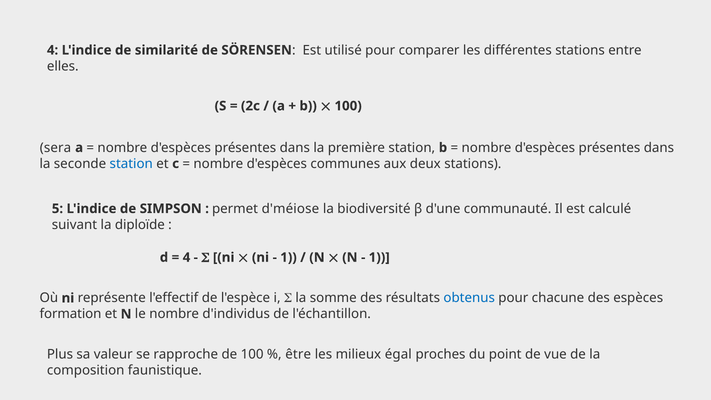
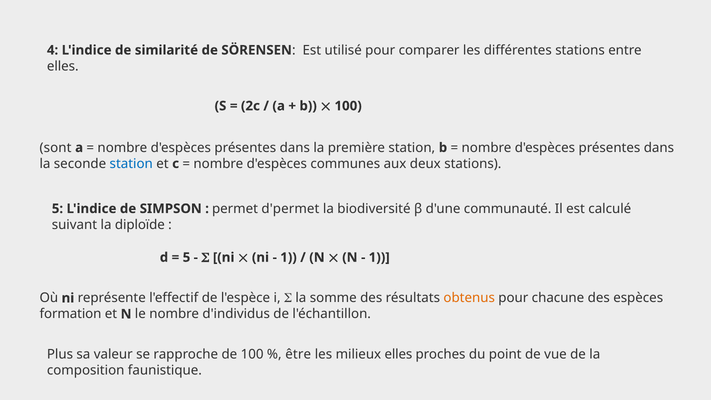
sera: sera -> sont (56, 148)
d'méiose: d'méiose -> d'permet (290, 209)
4: 4 -> 5 (187, 257)
obtenus colour: blue -> orange (469, 298)
milieux égal: égal -> elles (398, 354)
